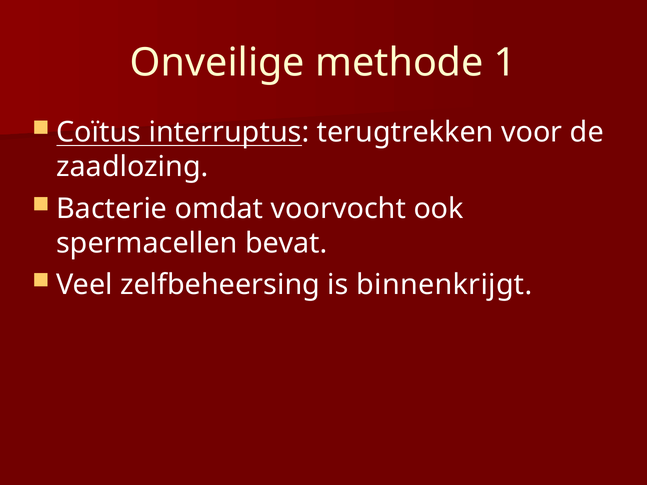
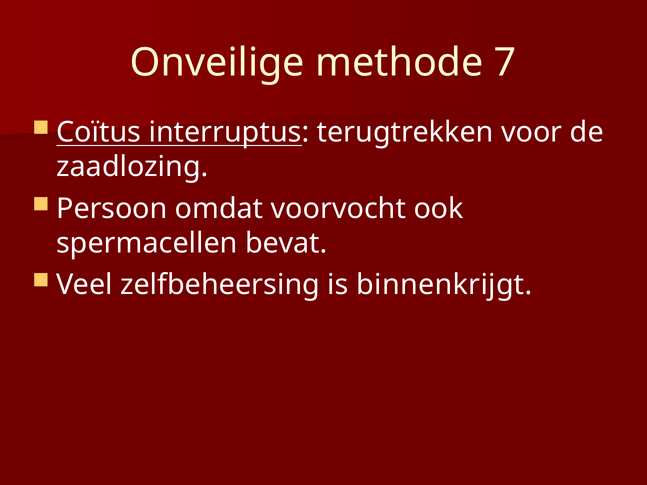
1: 1 -> 7 (505, 63)
Bacterie: Bacterie -> Persoon (112, 209)
